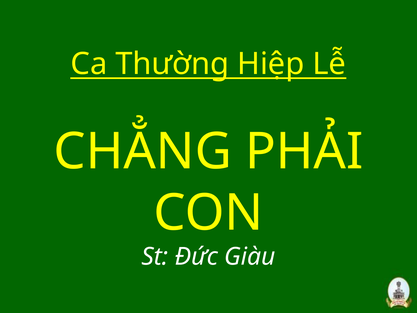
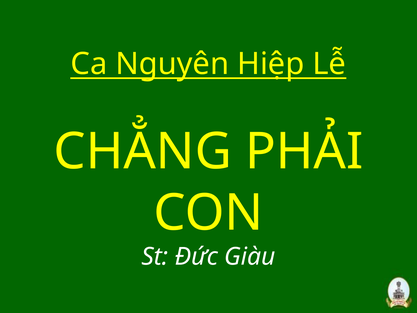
Thường: Thường -> Nguyên (172, 64)
